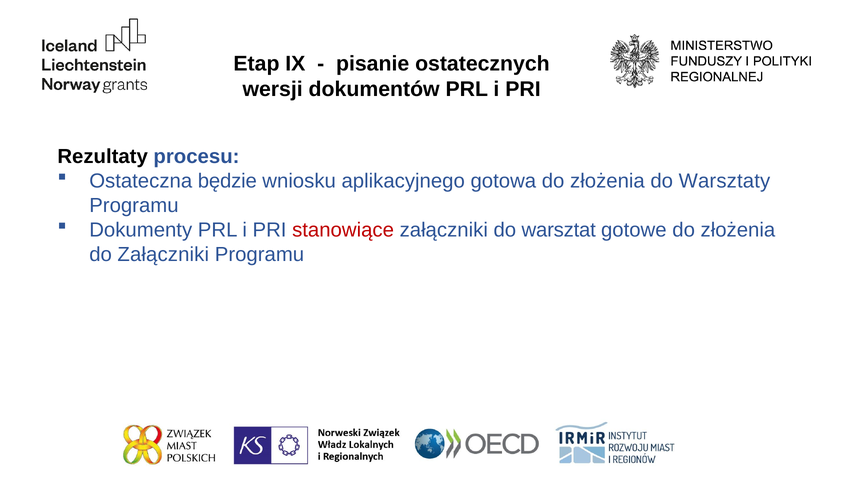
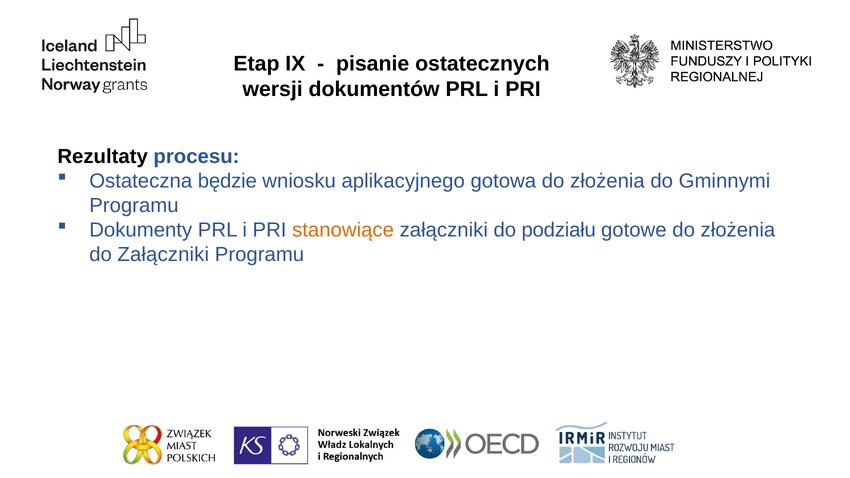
Warsztaty: Warsztaty -> Gminnymi (725, 181)
stanowiące colour: red -> orange (343, 230)
warsztat: warsztat -> podziału (559, 230)
